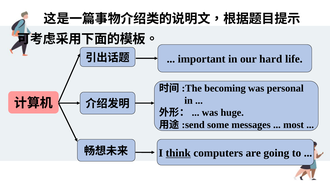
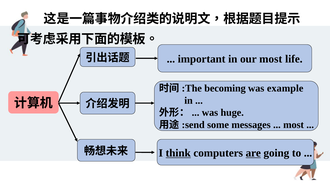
our hard: hard -> most (271, 59)
personal: personal -> example (285, 88)
are underline: none -> present (253, 153)
